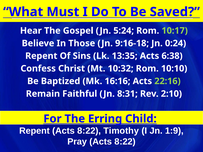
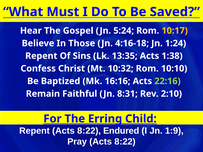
10:17 colour: light green -> yellow (175, 31)
9:16-18: 9:16-18 -> 4:16-18 (132, 43)
0:24: 0:24 -> 1:24 (176, 43)
6:38: 6:38 -> 1:38 (172, 56)
Timothy: Timothy -> Endured (121, 131)
